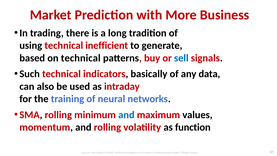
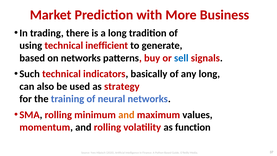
on technical: technical -> networks (81, 58)
any data: data -> long (209, 74)
intraday: intraday -> strategy (122, 86)
and colour: blue -> orange (126, 115)
